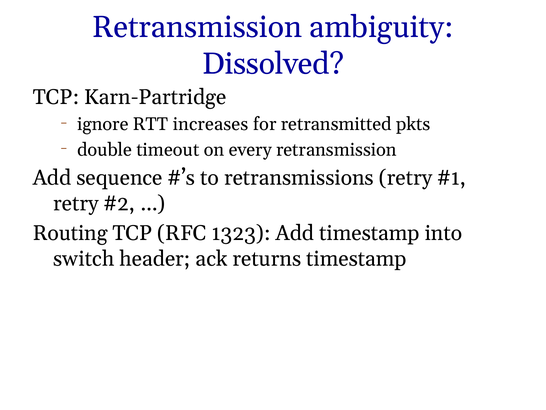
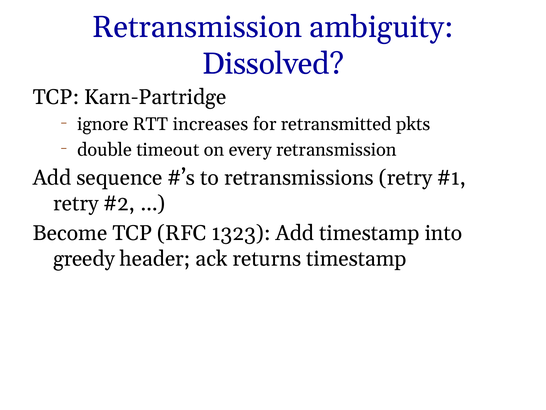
Routing: Routing -> Become (70, 233)
switch: switch -> greedy (84, 258)
